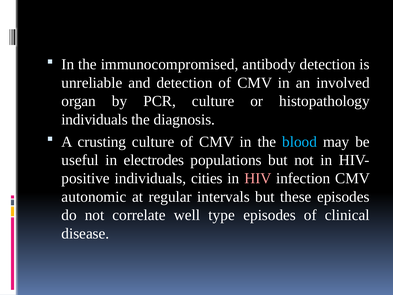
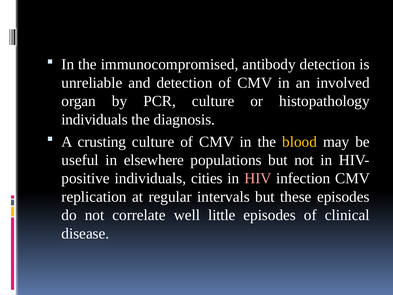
blood colour: light blue -> yellow (300, 142)
electrodes: electrodes -> elsewhere (154, 160)
autonomic: autonomic -> replication (94, 197)
type: type -> little (222, 215)
